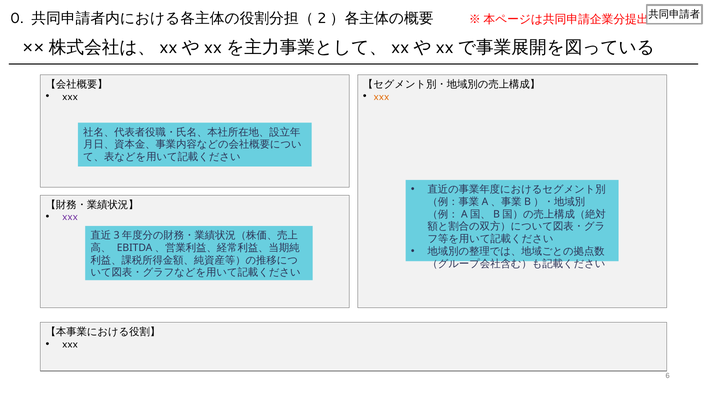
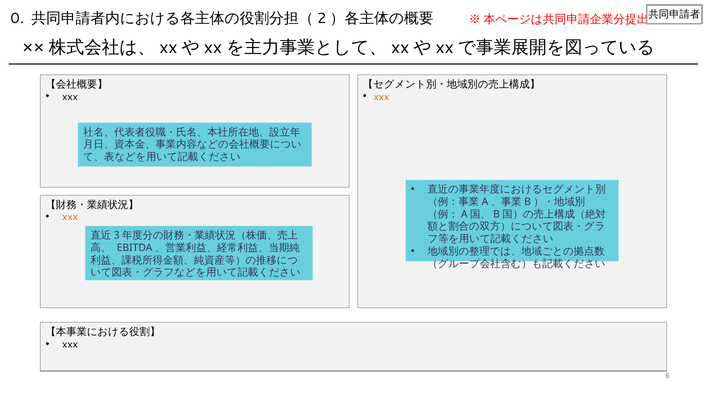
xxx colour: purple -> orange (70, 217)
